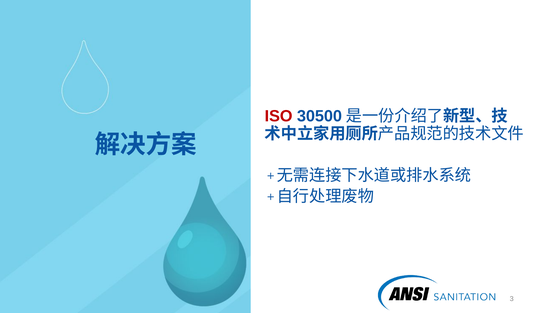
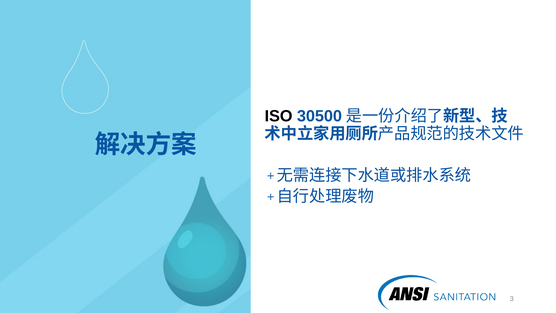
ISO colour: red -> black (279, 116)
